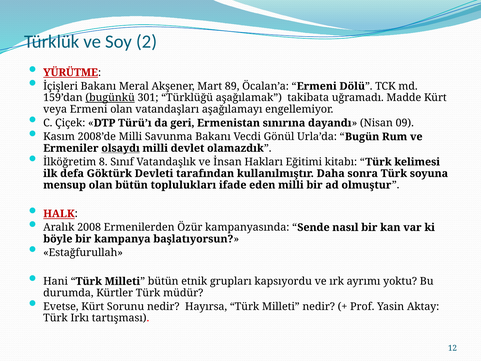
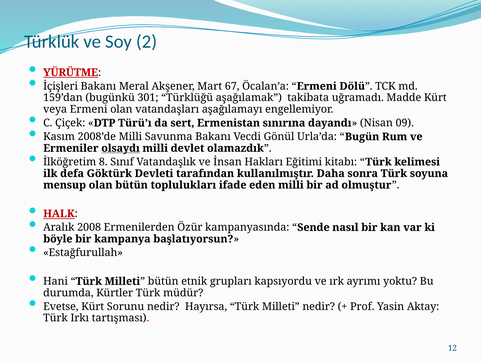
89: 89 -> 67 (232, 86)
bugünkü underline: present -> none (110, 98)
geri: geri -> sert (182, 123)
